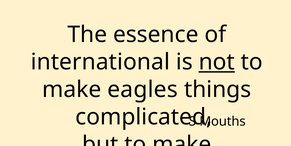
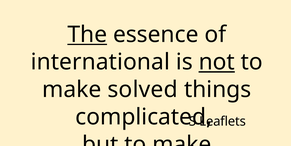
The underline: none -> present (87, 34)
eagles: eagles -> solved (143, 89)
Mouths: Mouths -> Leaflets (223, 121)
